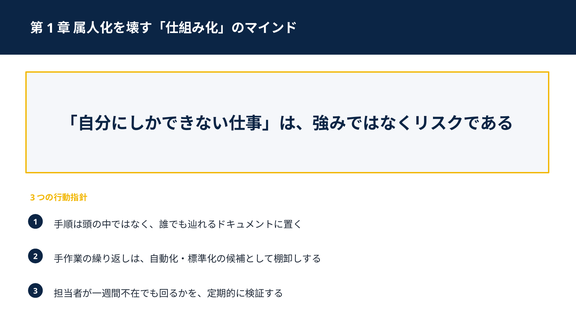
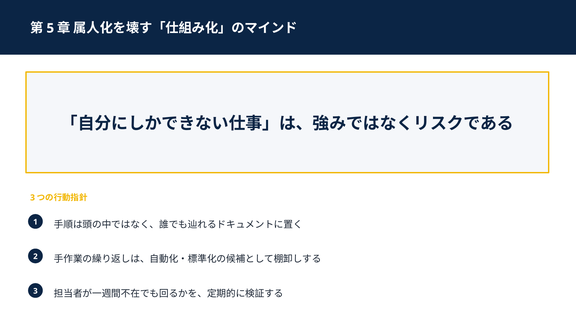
1: 1 -> 5 (50, 28)
